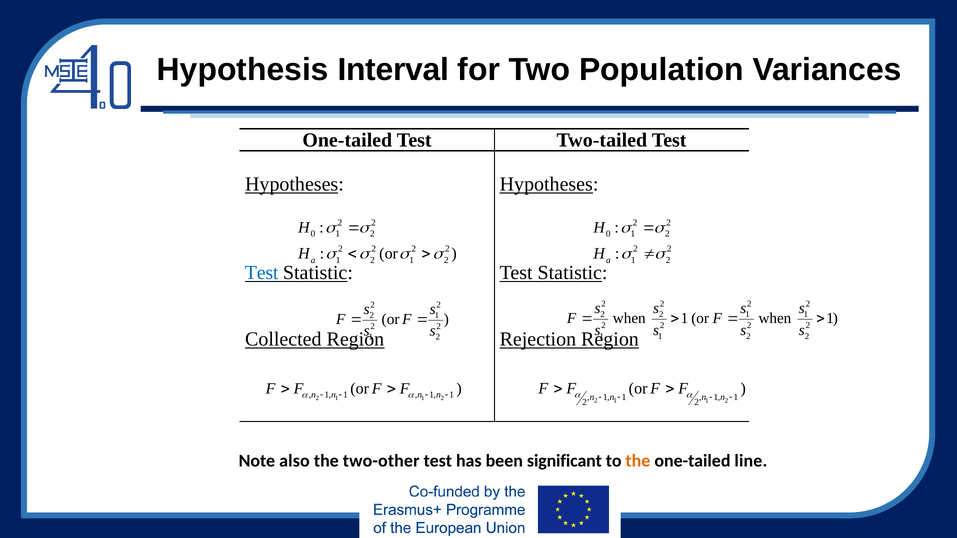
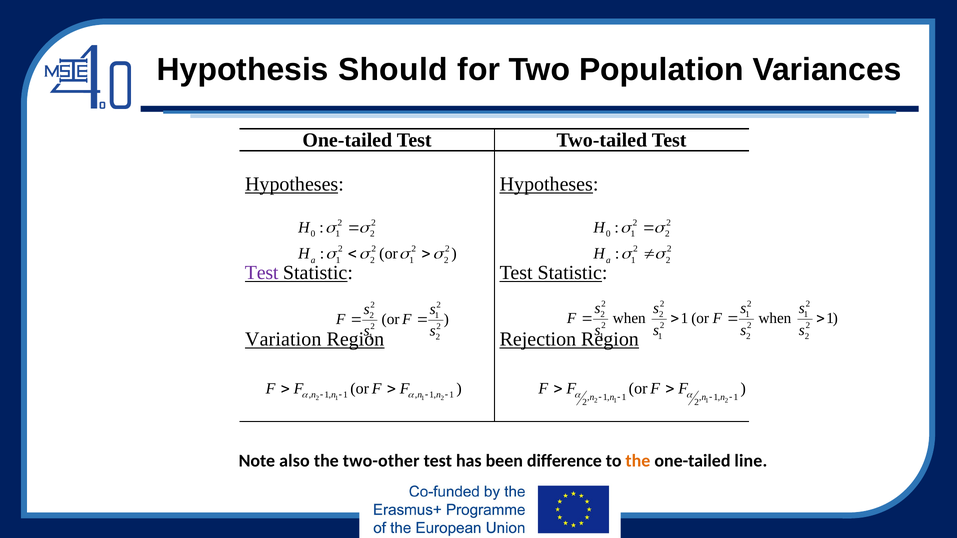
Interval: Interval -> Should (393, 70)
Test colour: blue -> purple (262, 273)
Collected: Collected -> Variation (283, 339)
significant: significant -> difference (564, 461)
